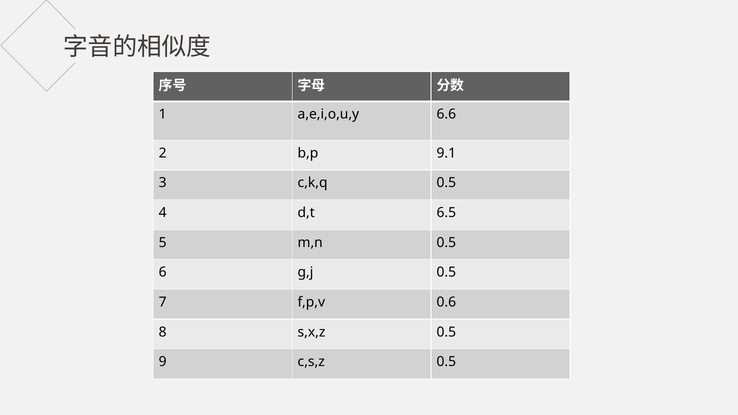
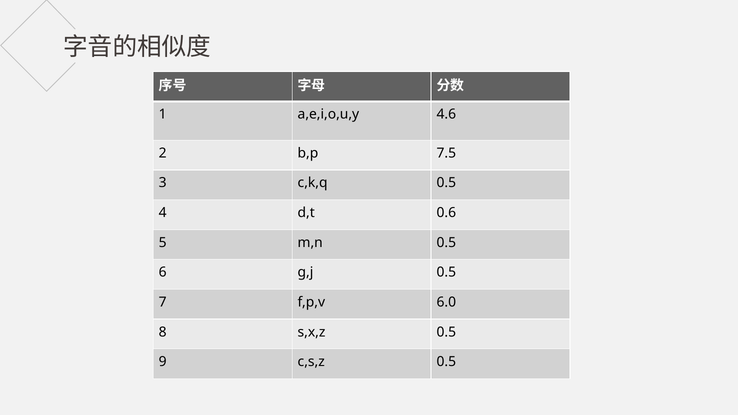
6.6: 6.6 -> 4.6 (446, 114)
9.1: 9.1 -> 7.5 (446, 153)
6.5: 6.5 -> 0.6 (446, 213)
0.6: 0.6 -> 6.0 (446, 302)
